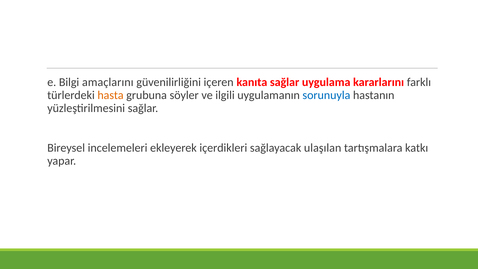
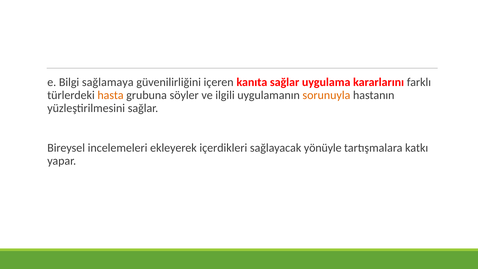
amaçlarını: amaçlarını -> sağlamaya (108, 82)
sorunuyla colour: blue -> orange (326, 95)
ulaşılan: ulaşılan -> yönüyle (323, 148)
